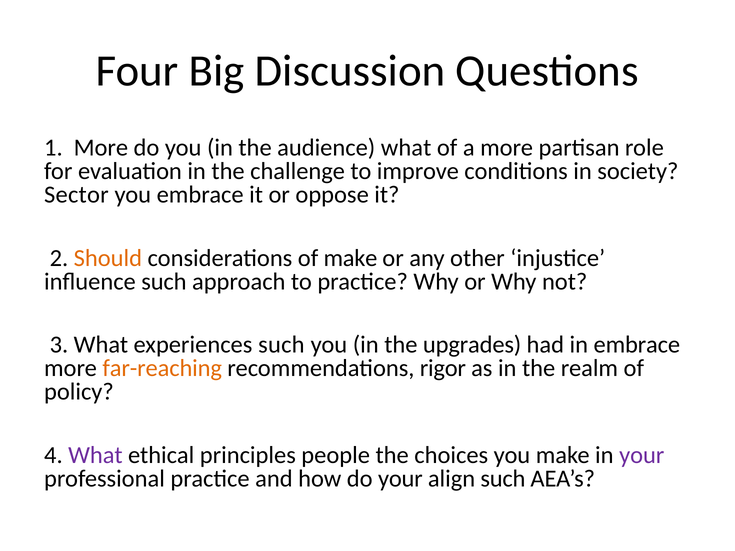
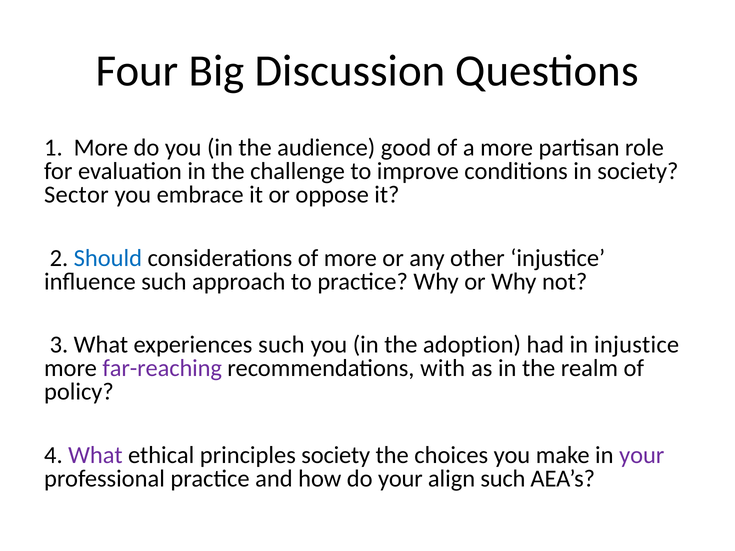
audience what: what -> good (406, 148)
Should colour: orange -> blue (108, 258)
of make: make -> more (350, 258)
upgrades: upgrades -> adoption (472, 345)
in embrace: embrace -> injustice (637, 345)
far-reaching colour: orange -> purple (162, 369)
rigor: rigor -> with (443, 369)
principles people: people -> society (336, 455)
